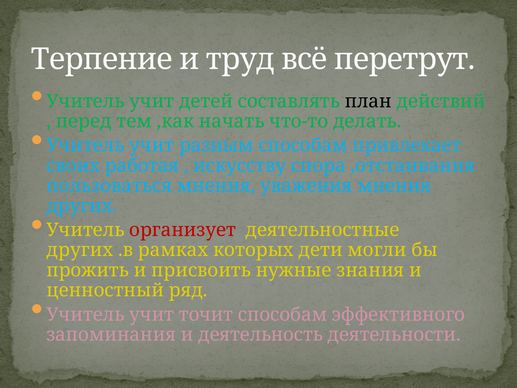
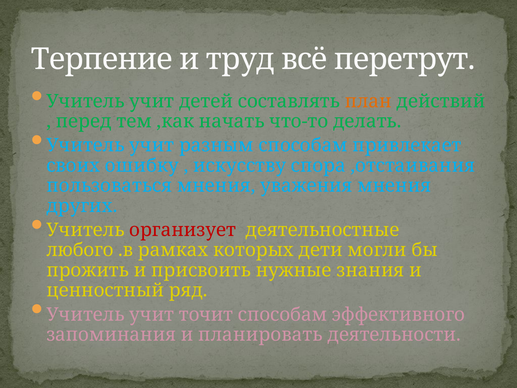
план colour: black -> orange (368, 101)
работая: работая -> ошибку (142, 166)
других: других -> любого (80, 250)
деятельность: деятельность -> планировать (260, 334)
